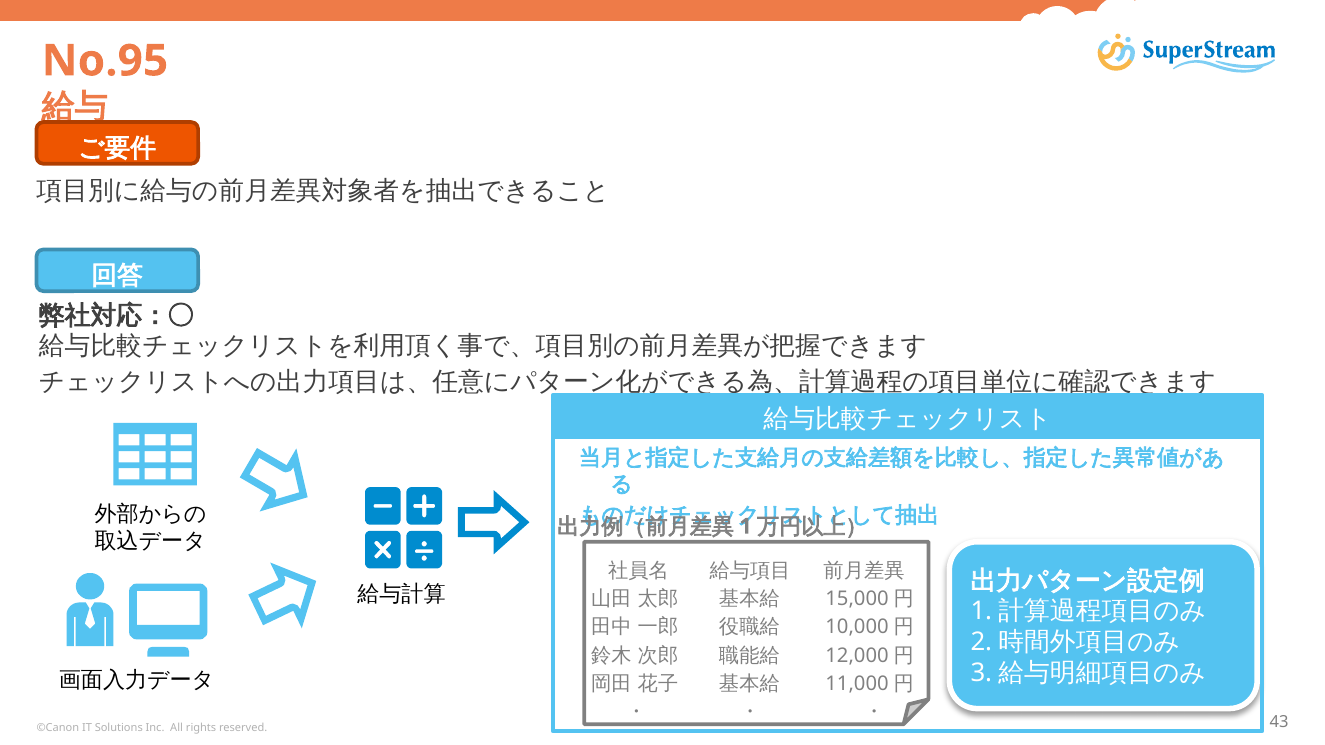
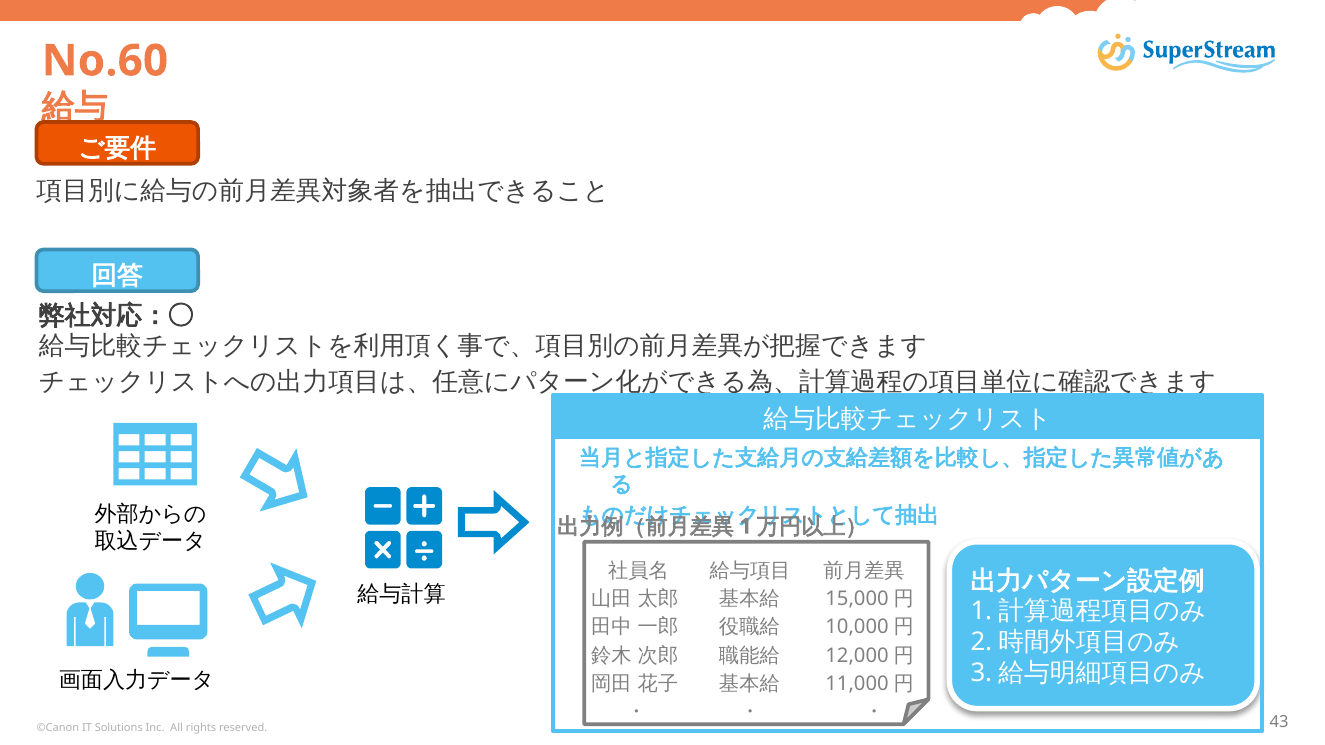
No.95: No.95 -> No.60 (105, 61)
